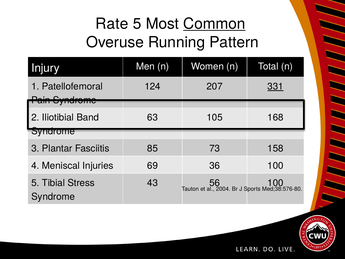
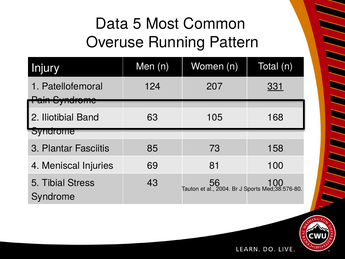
Rate: Rate -> Data (112, 24)
Common underline: present -> none (214, 24)
36: 36 -> 81 (215, 166)
